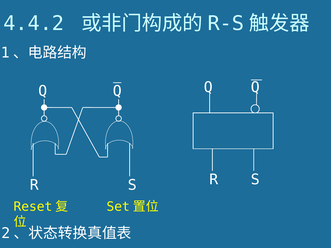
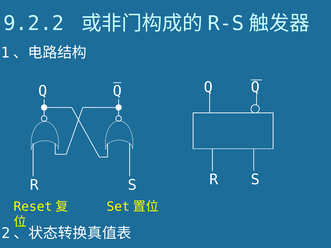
4.4.2: 4.4.2 -> 9.2.2 (34, 23)
